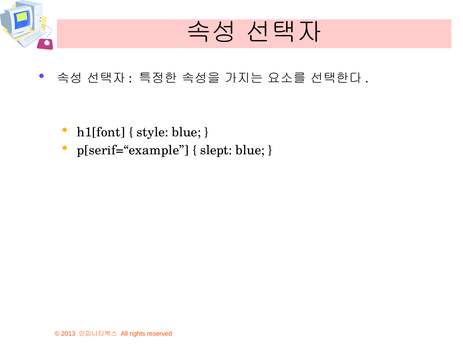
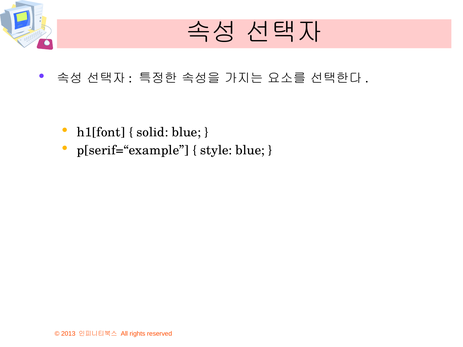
style: style -> solid (152, 132)
slept: slept -> style (216, 150)
